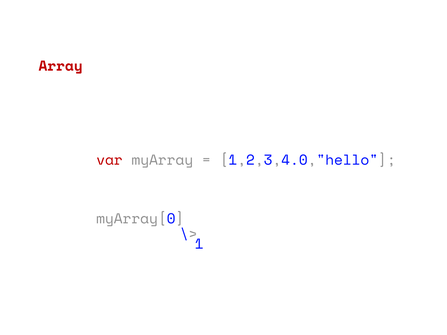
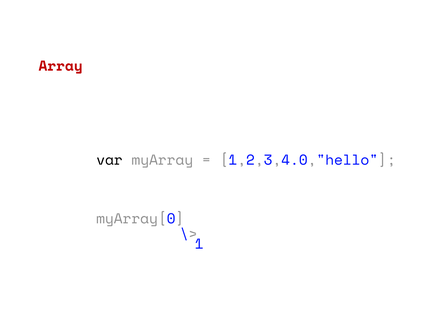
var colour: red -> black (110, 160)
